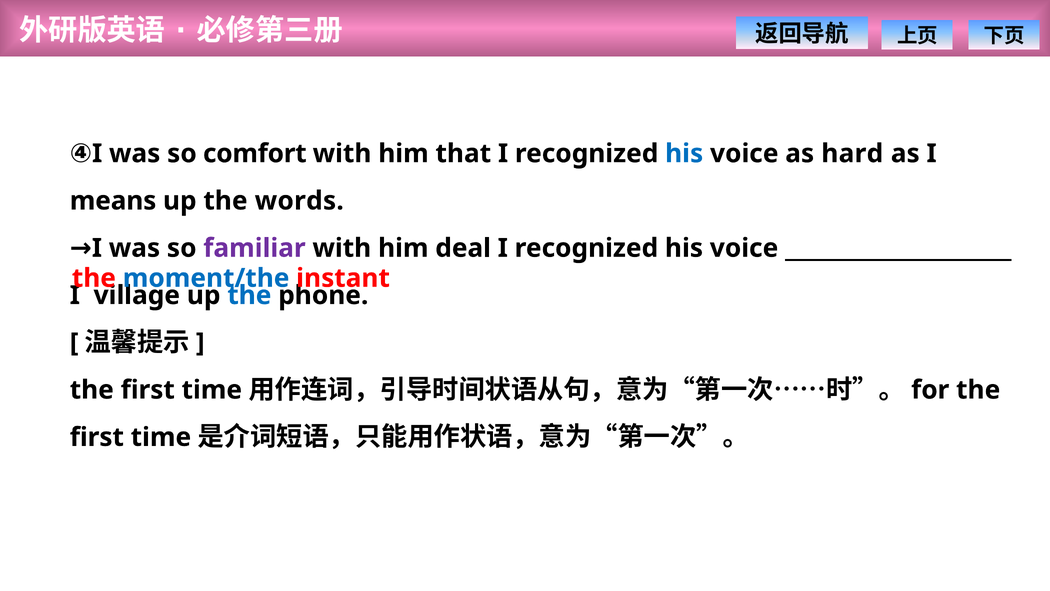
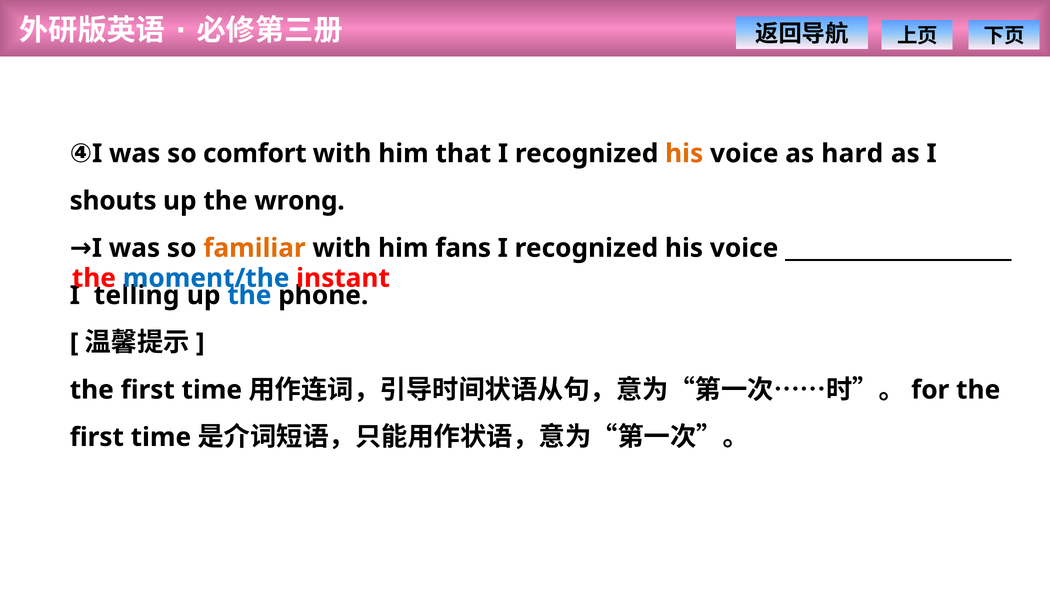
his colour: blue -> orange (684, 153)
means: means -> shouts (113, 201)
words: words -> wrong (300, 201)
familiar colour: purple -> orange (254, 248)
deal: deal -> fans (463, 248)
village: village -> telling (137, 295)
